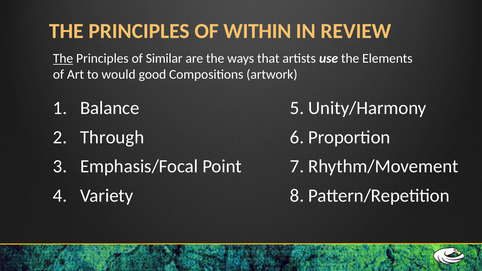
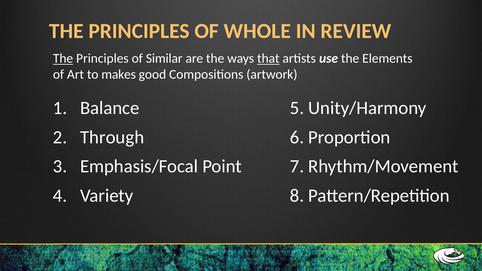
WITHIN: WITHIN -> WHOLE (257, 31)
that underline: none -> present (268, 59)
would: would -> makes (119, 75)
